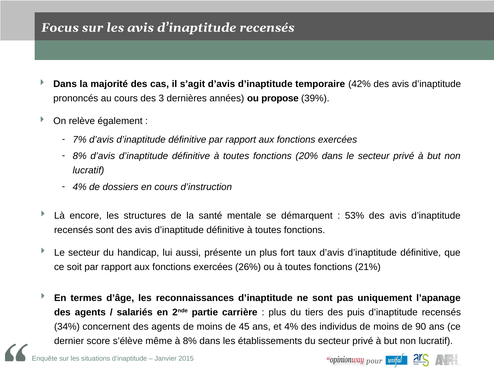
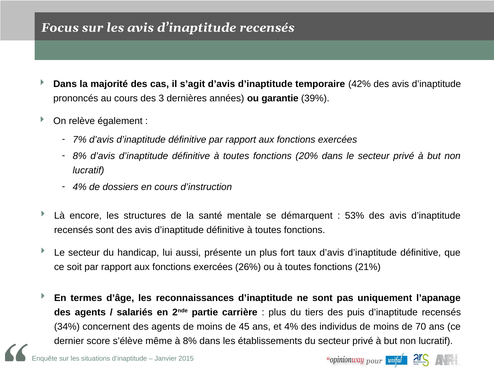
propose: propose -> garantie (280, 99)
90: 90 -> 70 (421, 327)
